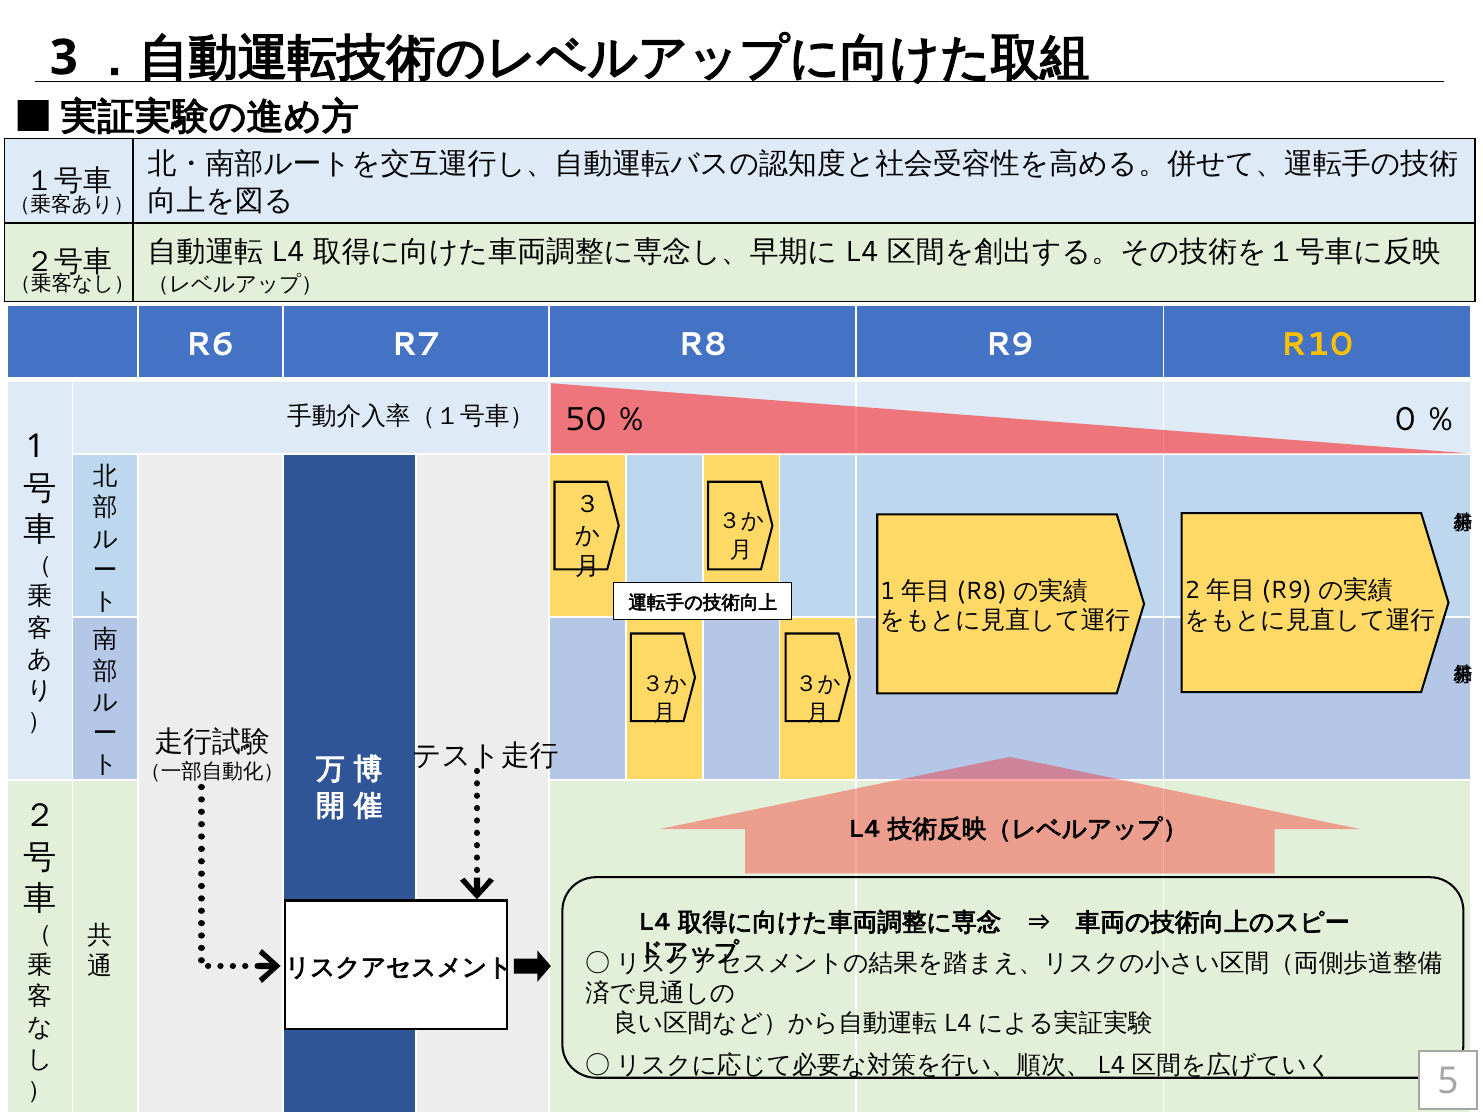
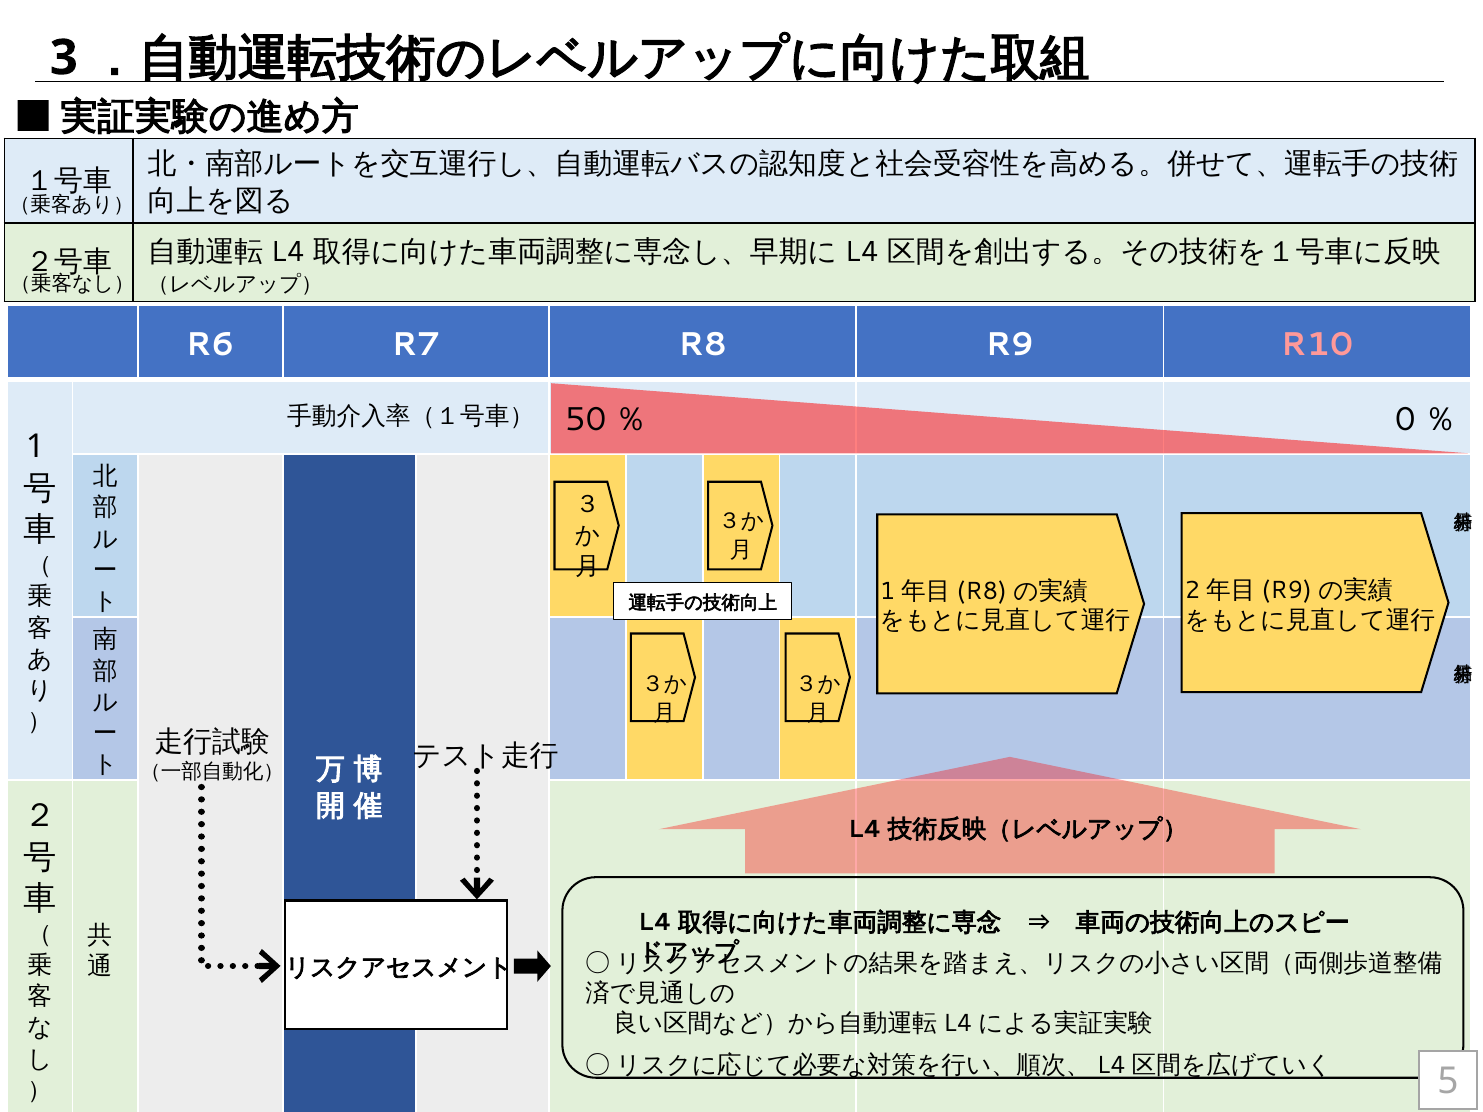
R10 colour: yellow -> pink (1317, 344)
